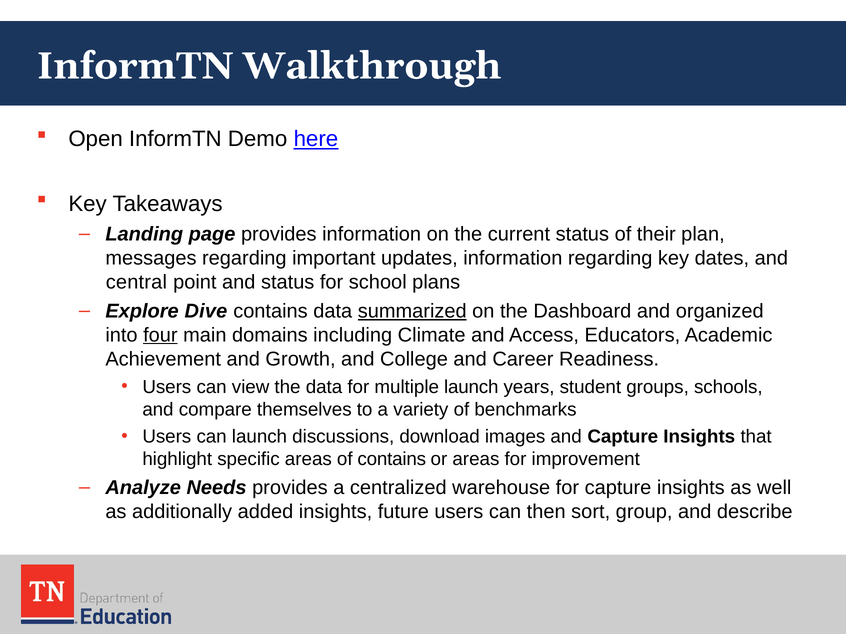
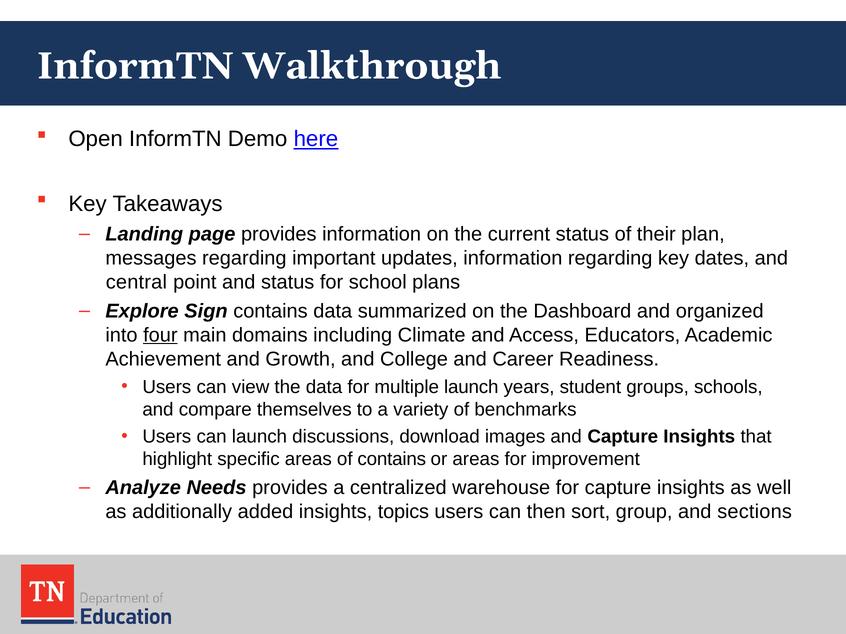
Dive: Dive -> Sign (206, 311)
summarized underline: present -> none (412, 311)
future: future -> topics (403, 512)
describe: describe -> sections (755, 512)
